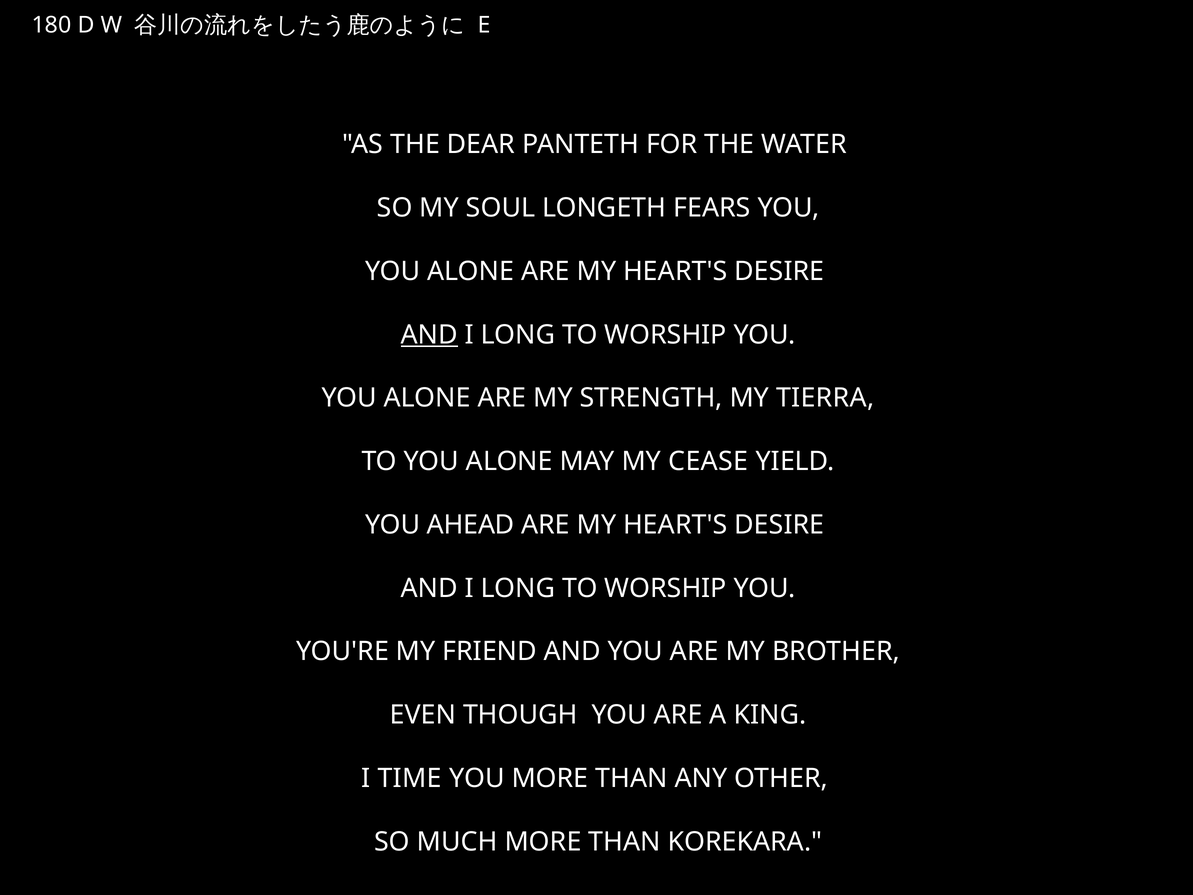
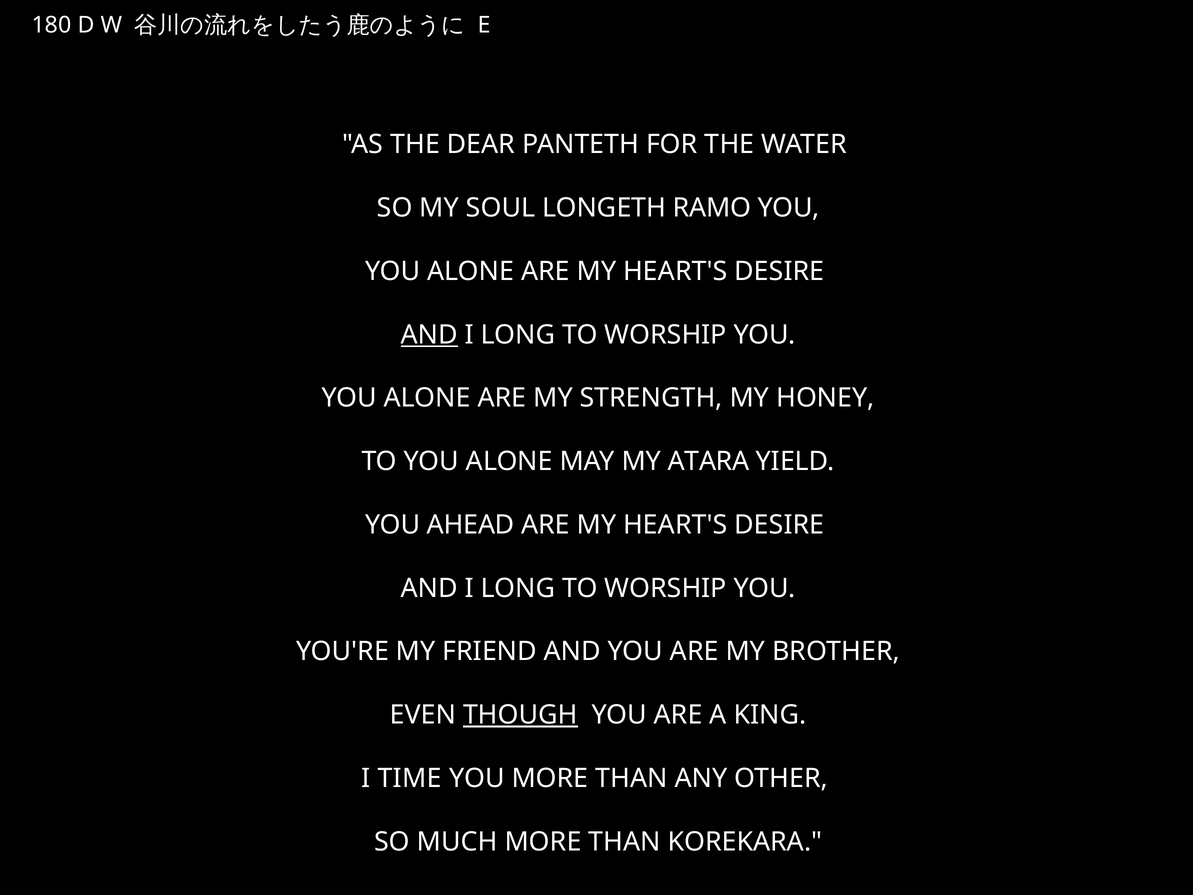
FEARS: FEARS -> RAMO (712, 208)
TIERRA: TIERRA -> HONEY (825, 398)
CEASE: CEASE -> ATARA (709, 461)
THOUGH underline: none -> present (520, 715)
